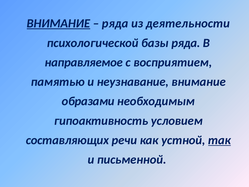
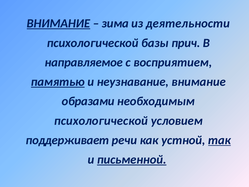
ряда: ряда -> зима (115, 23)
базы ряда: ряда -> прич (186, 43)
памятью underline: none -> present (58, 82)
гипоактивность: гипоактивность -> психологической (101, 121)
составляющих: составляющих -> поддерживает (67, 140)
письменной underline: none -> present (132, 159)
